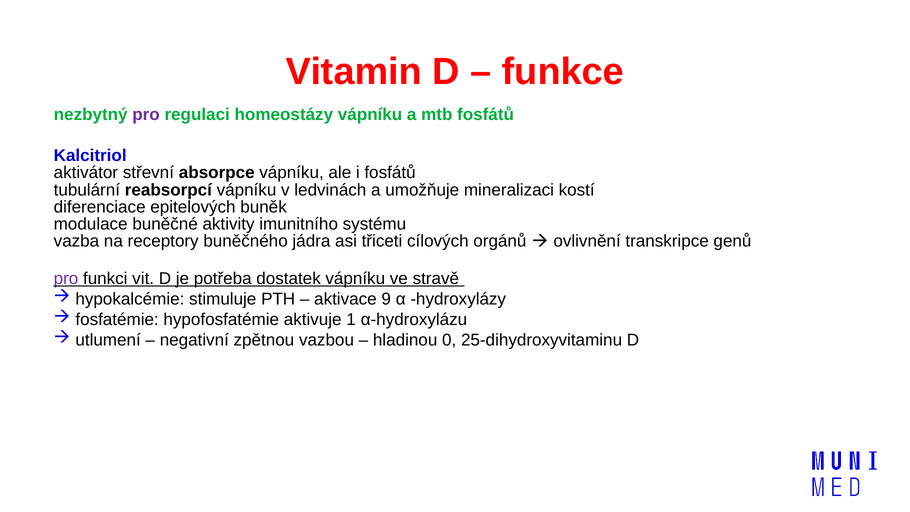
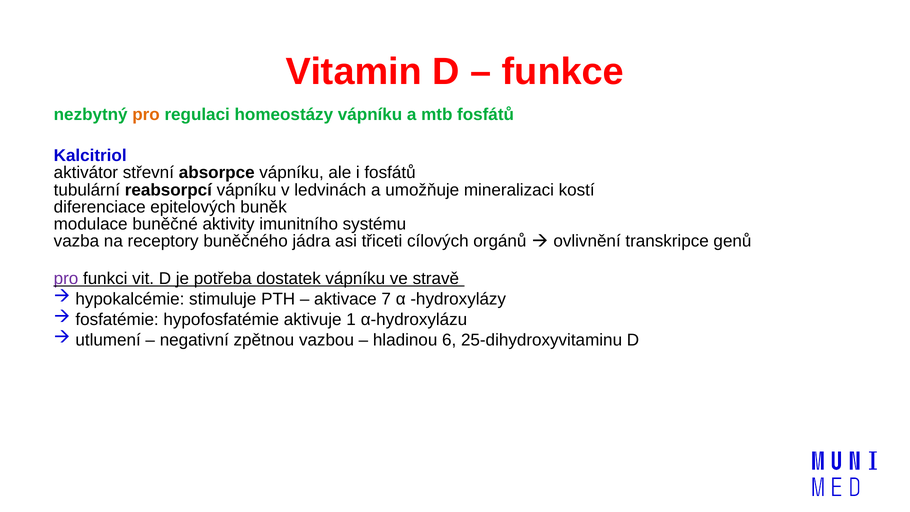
pro colour: purple -> orange (146, 115)
9: 9 -> 7 (386, 299)
0: 0 -> 6 (449, 340)
